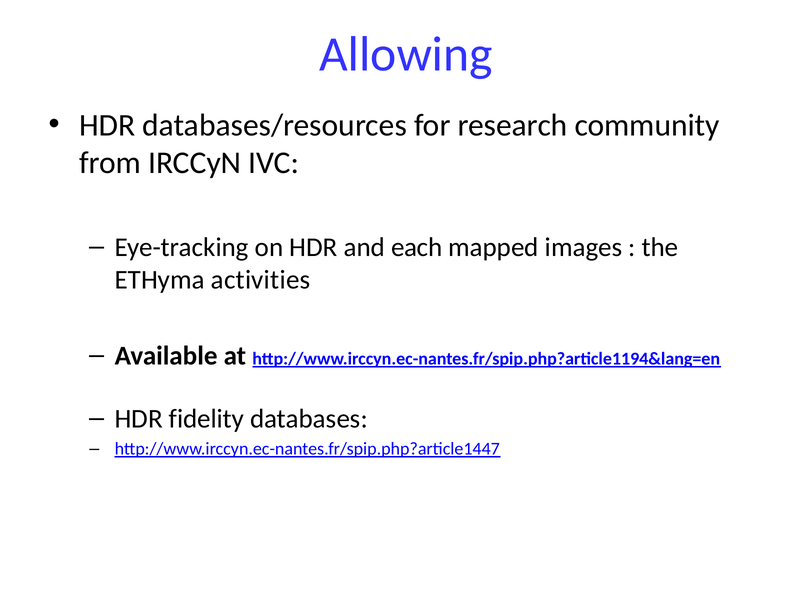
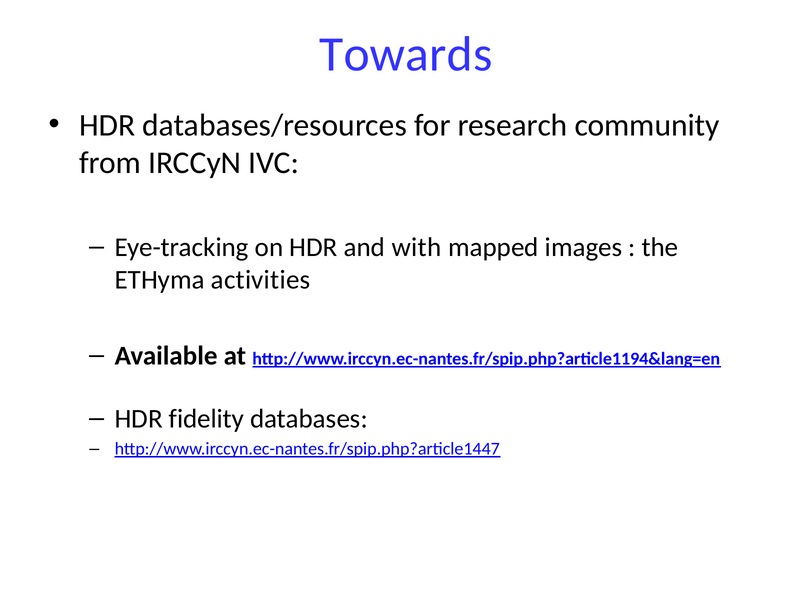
Allowing: Allowing -> Towards (406, 54)
each: each -> with (416, 248)
